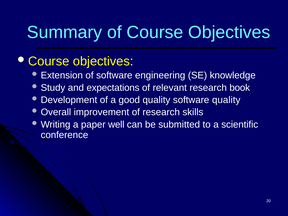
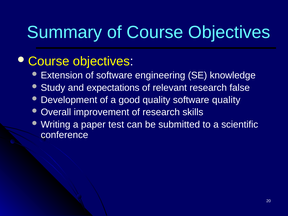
book: book -> false (240, 88)
well: well -> test (116, 125)
